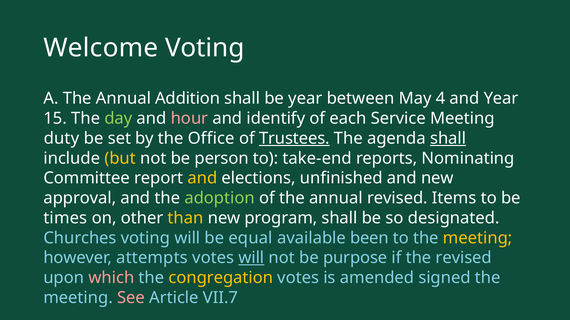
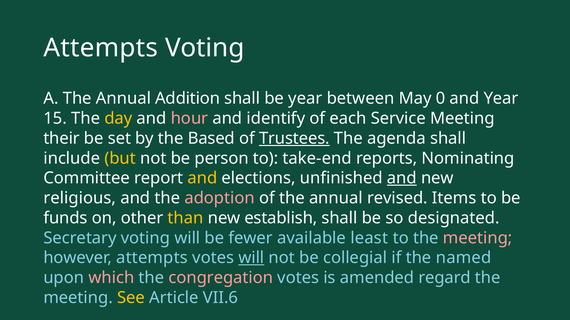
Welcome: Welcome -> Attempts (101, 48)
4: 4 -> 0 (441, 99)
day colour: light green -> yellow (118, 119)
duty: duty -> their (62, 139)
Office: Office -> Based (211, 139)
shall underline: present -> none (448, 139)
and underline: none -> present (402, 178)
approval: approval -> religious (80, 198)
adoption colour: light green -> pink (220, 198)
times: times -> funds (66, 218)
program: program -> establish (281, 218)
Churches: Churches -> Secretary (80, 238)
equal: equal -> fewer (251, 238)
been: been -> least (369, 238)
meeting colour: yellow -> pink (478, 238)
purpose: purpose -> collegial (355, 258)
the revised: revised -> named (464, 258)
congregation colour: yellow -> pink (221, 278)
signed: signed -> regard (445, 278)
See colour: pink -> yellow (131, 298)
VII.7: VII.7 -> VII.6 (221, 298)
